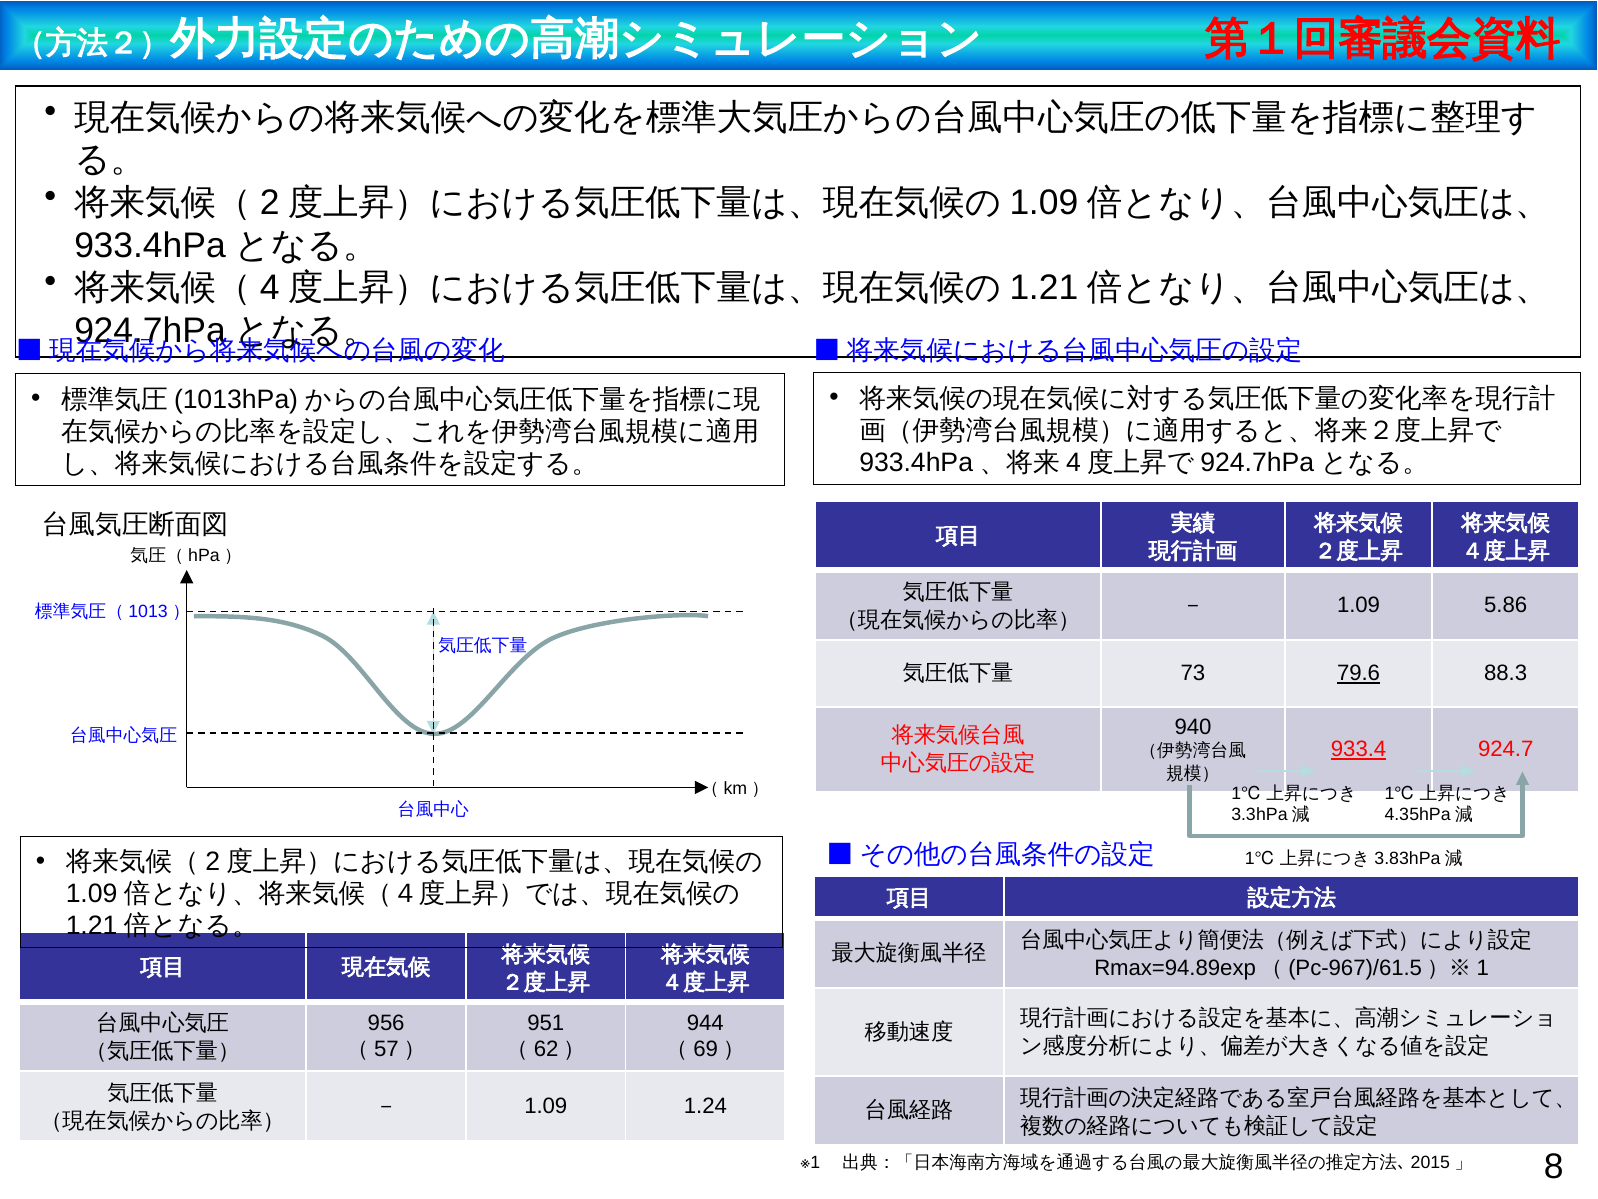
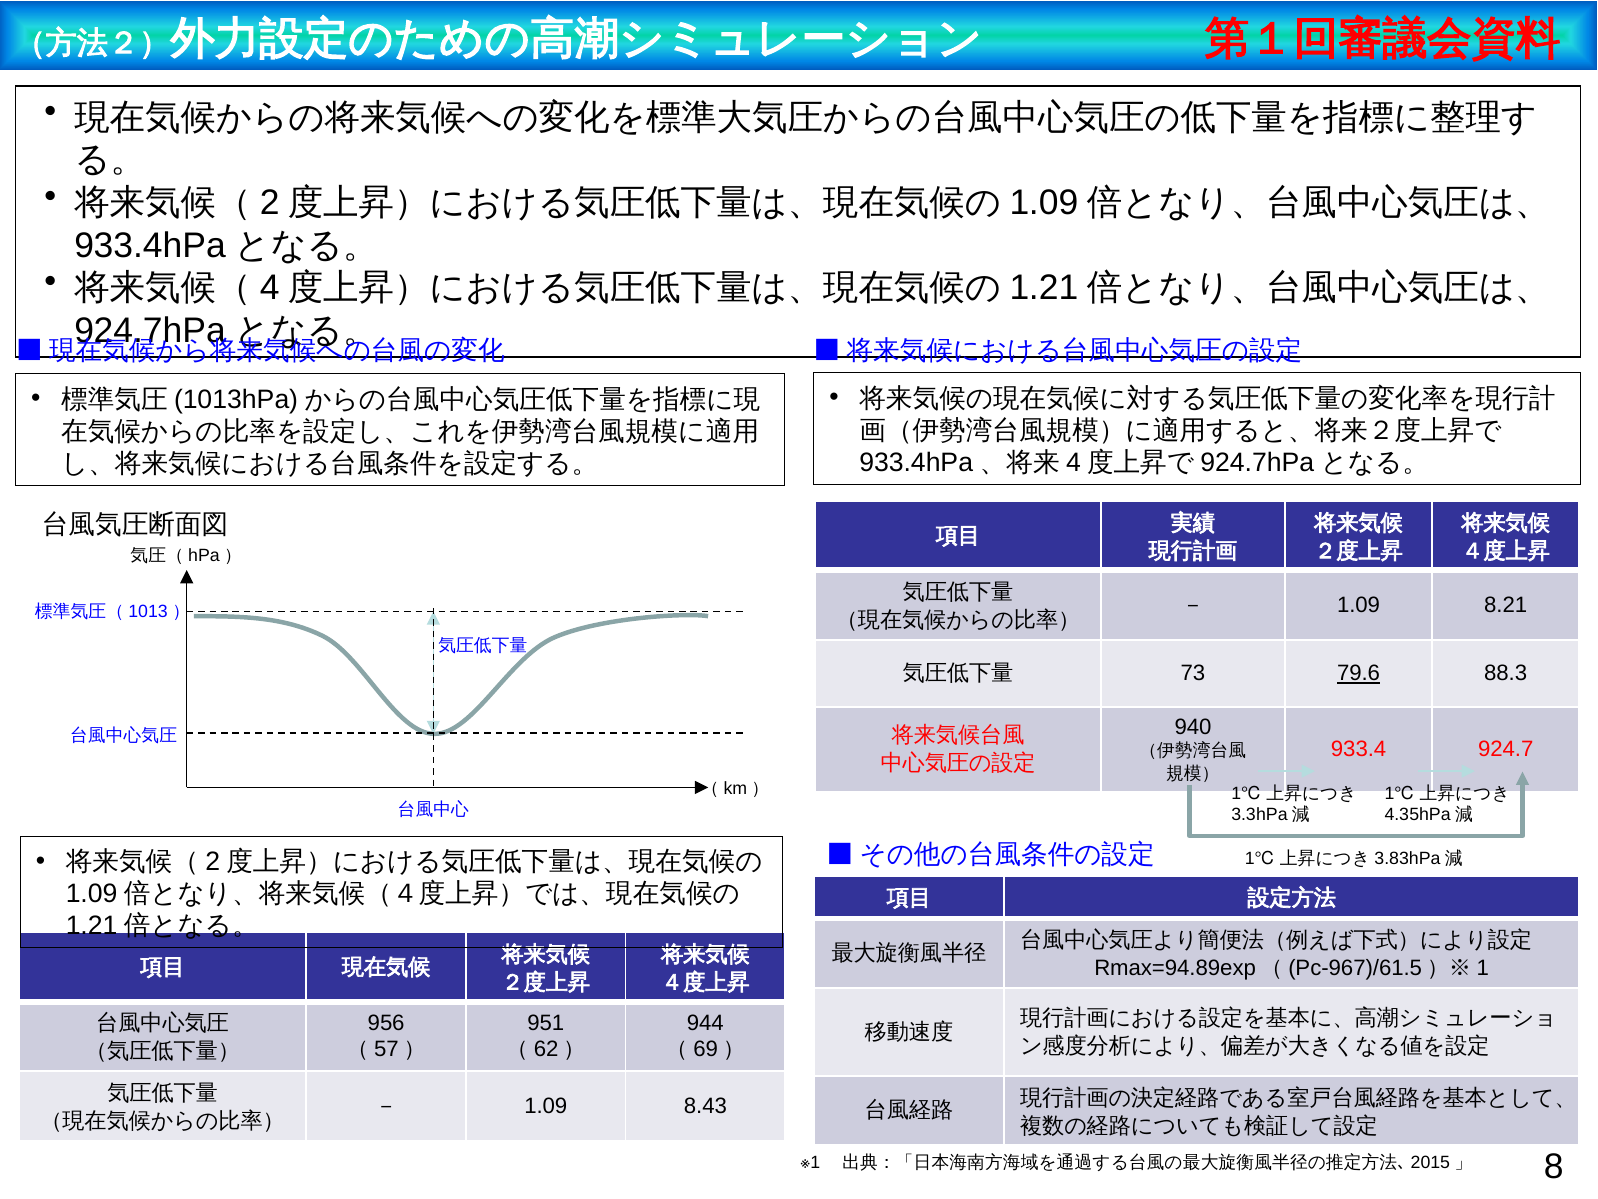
5.86: 5.86 -> 8.21 (1506, 605)
933.4 underline: present -> none (1359, 749)
1.24: 1.24 -> 8.43 (705, 1106)
